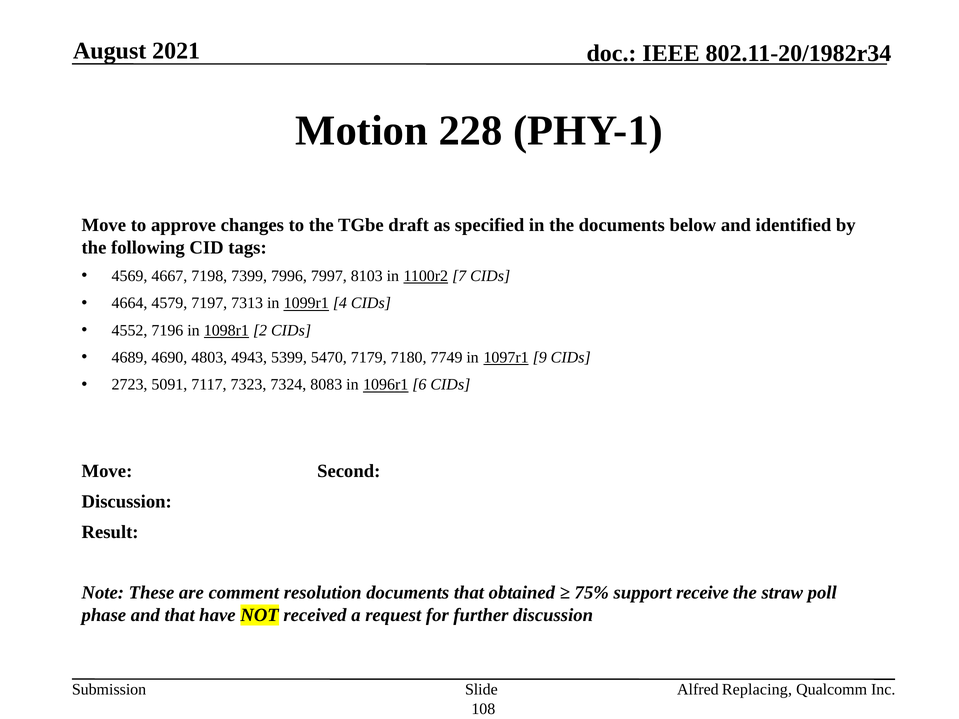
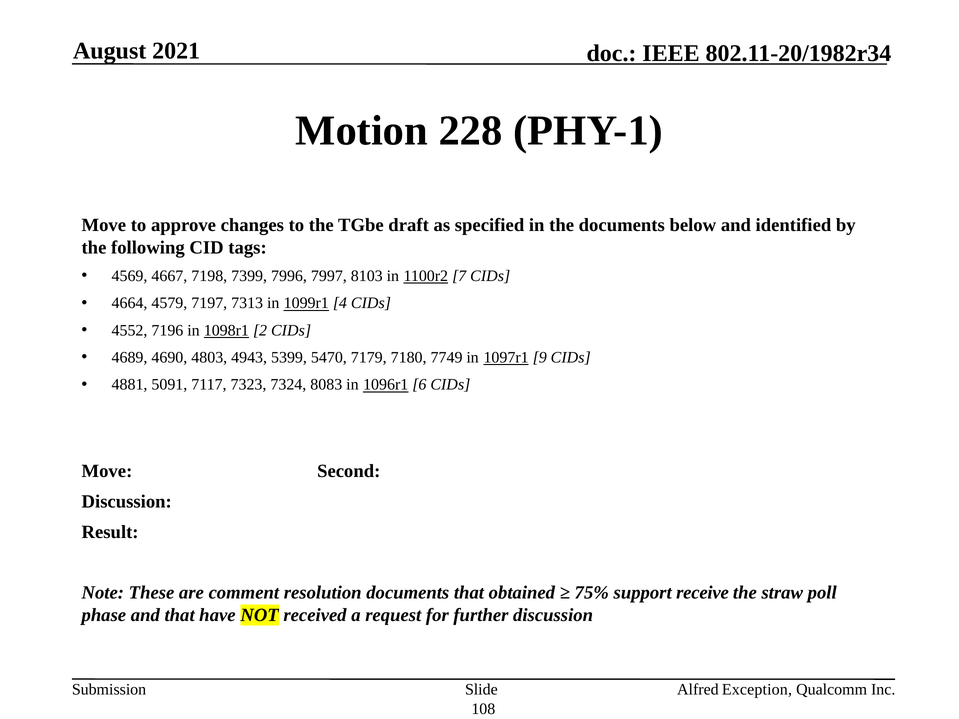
2723: 2723 -> 4881 (130, 385)
Replacing: Replacing -> Exception (757, 690)
